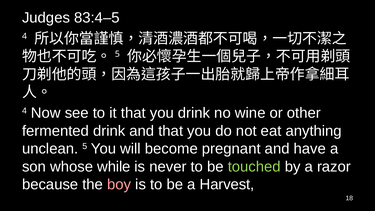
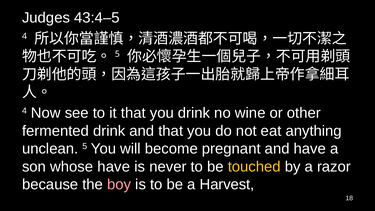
83:4–5: 83:4–5 -> 43:4–5 (97, 18)
whose while: while -> have (114, 167)
touched colour: light green -> yellow (254, 167)
